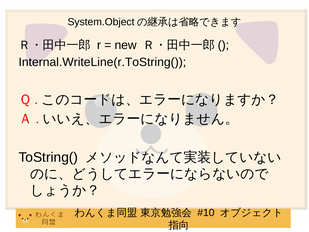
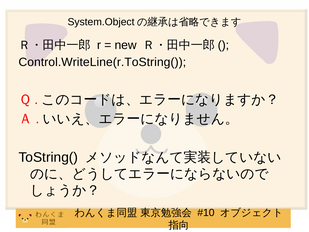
Internal.WriteLine(r.ToString(: Internal.WriteLine(r.ToString( -> Control.WriteLine(r.ToString( (102, 62)
